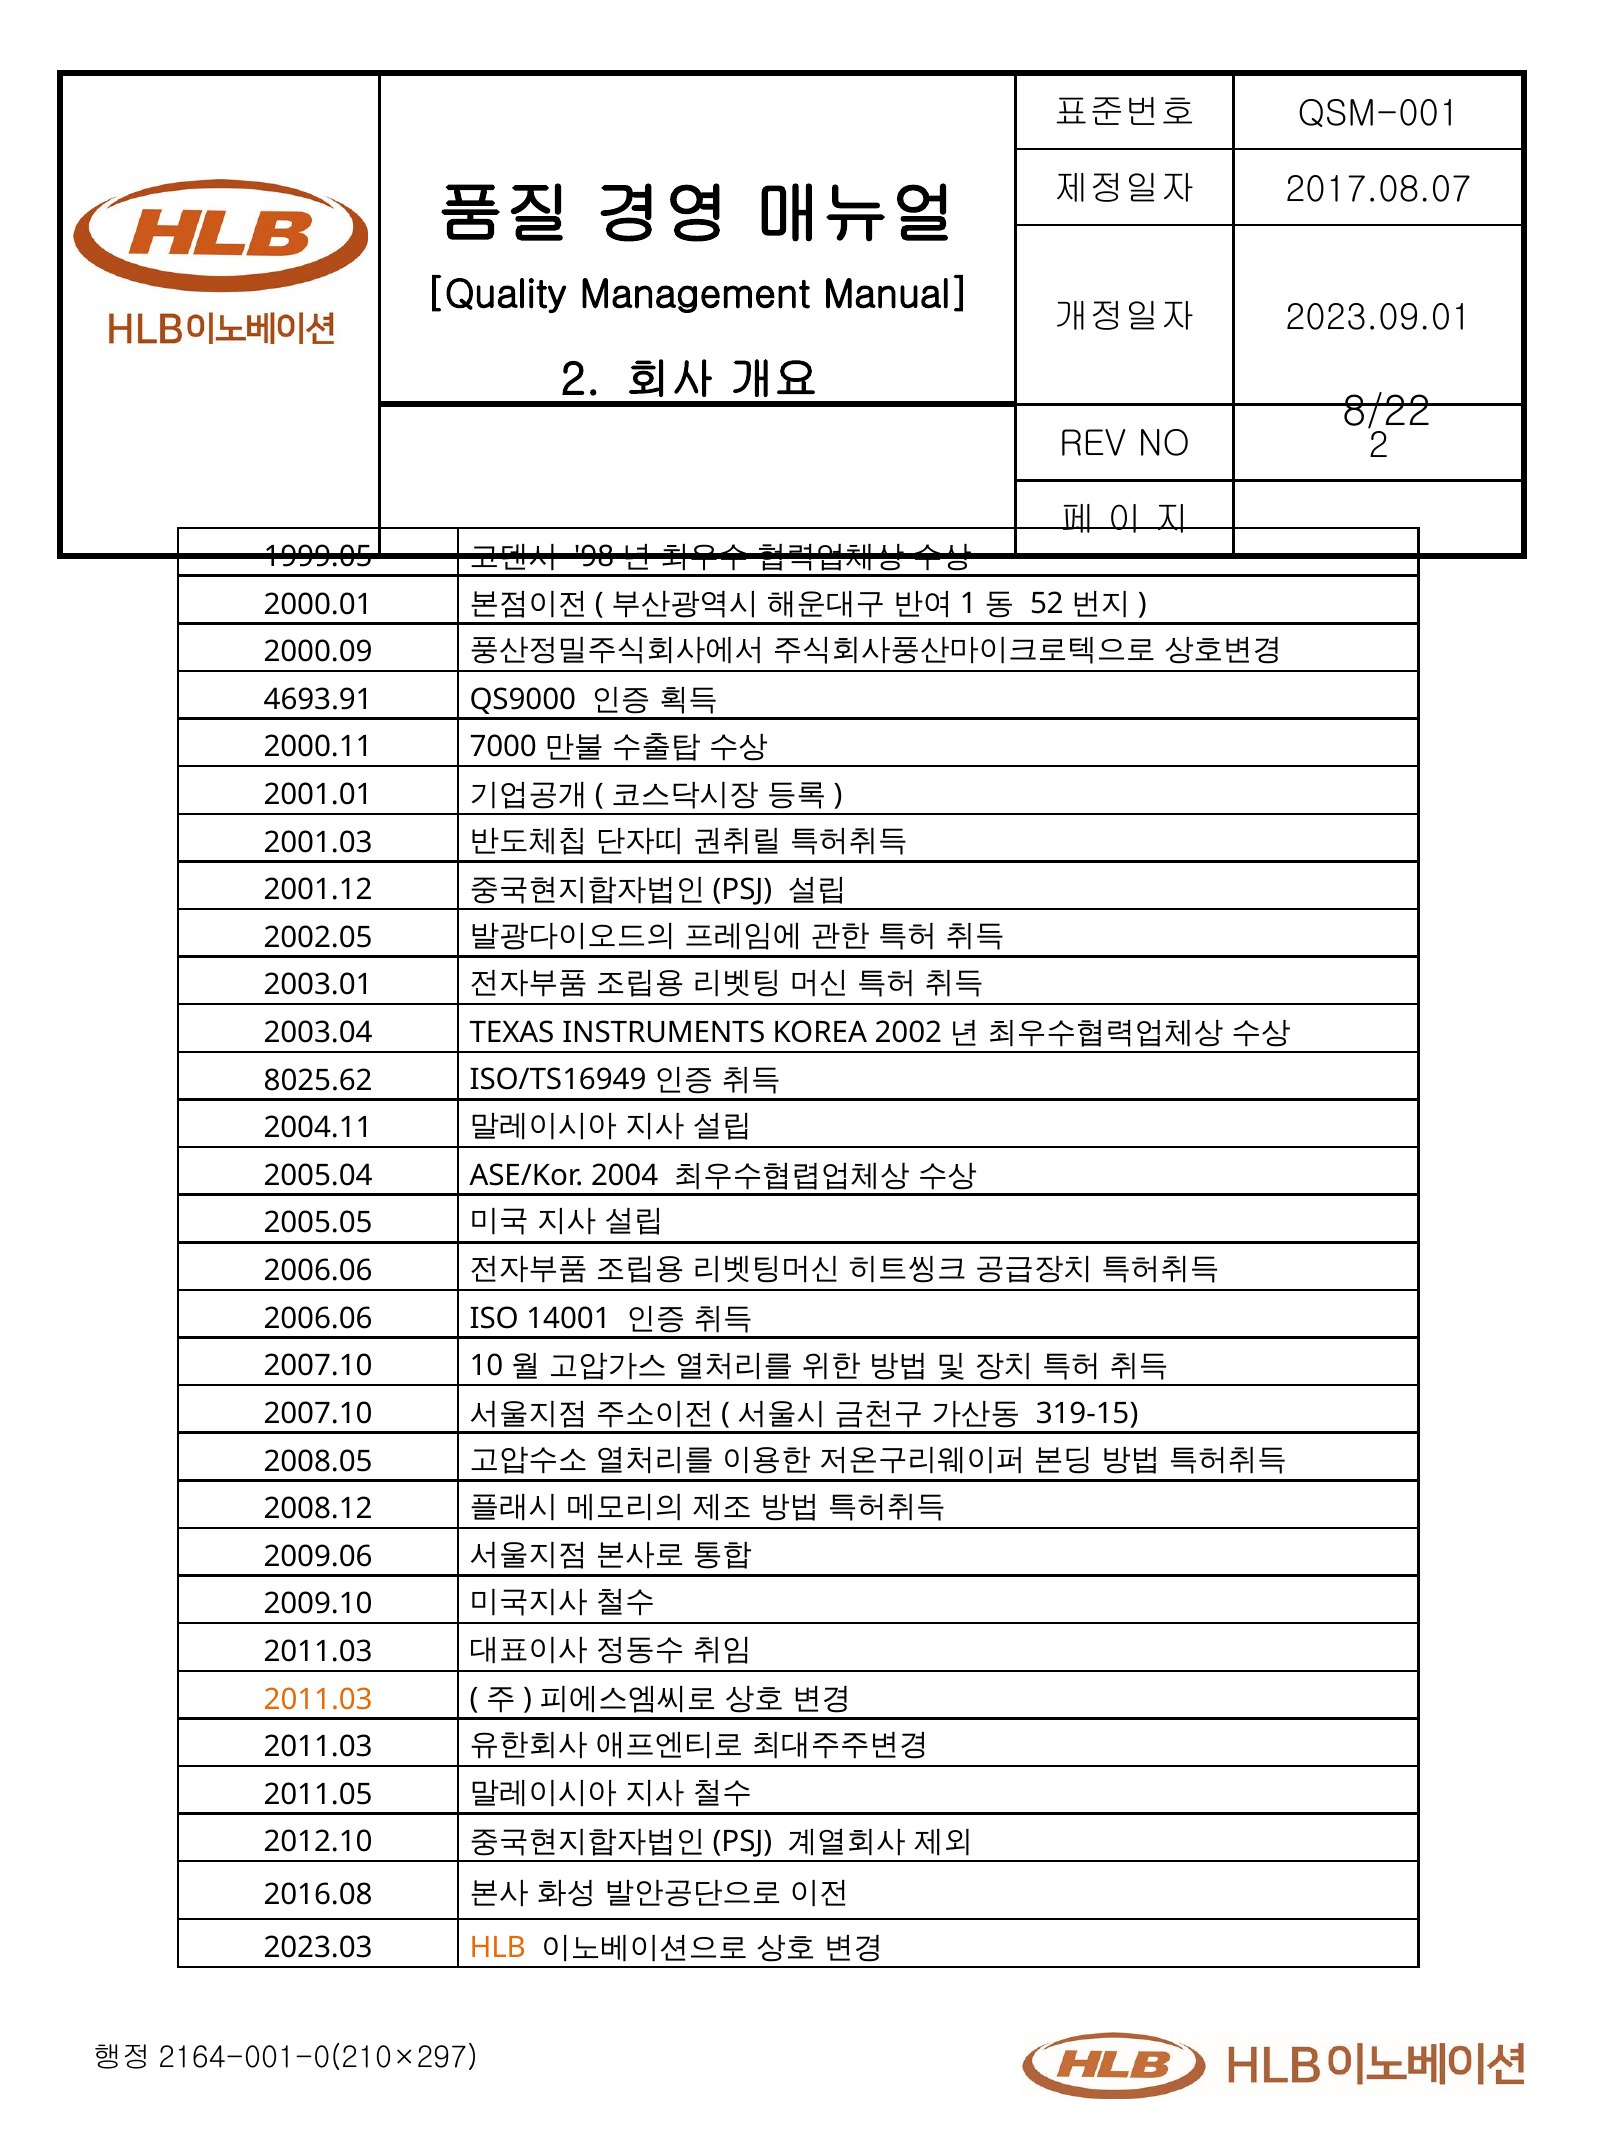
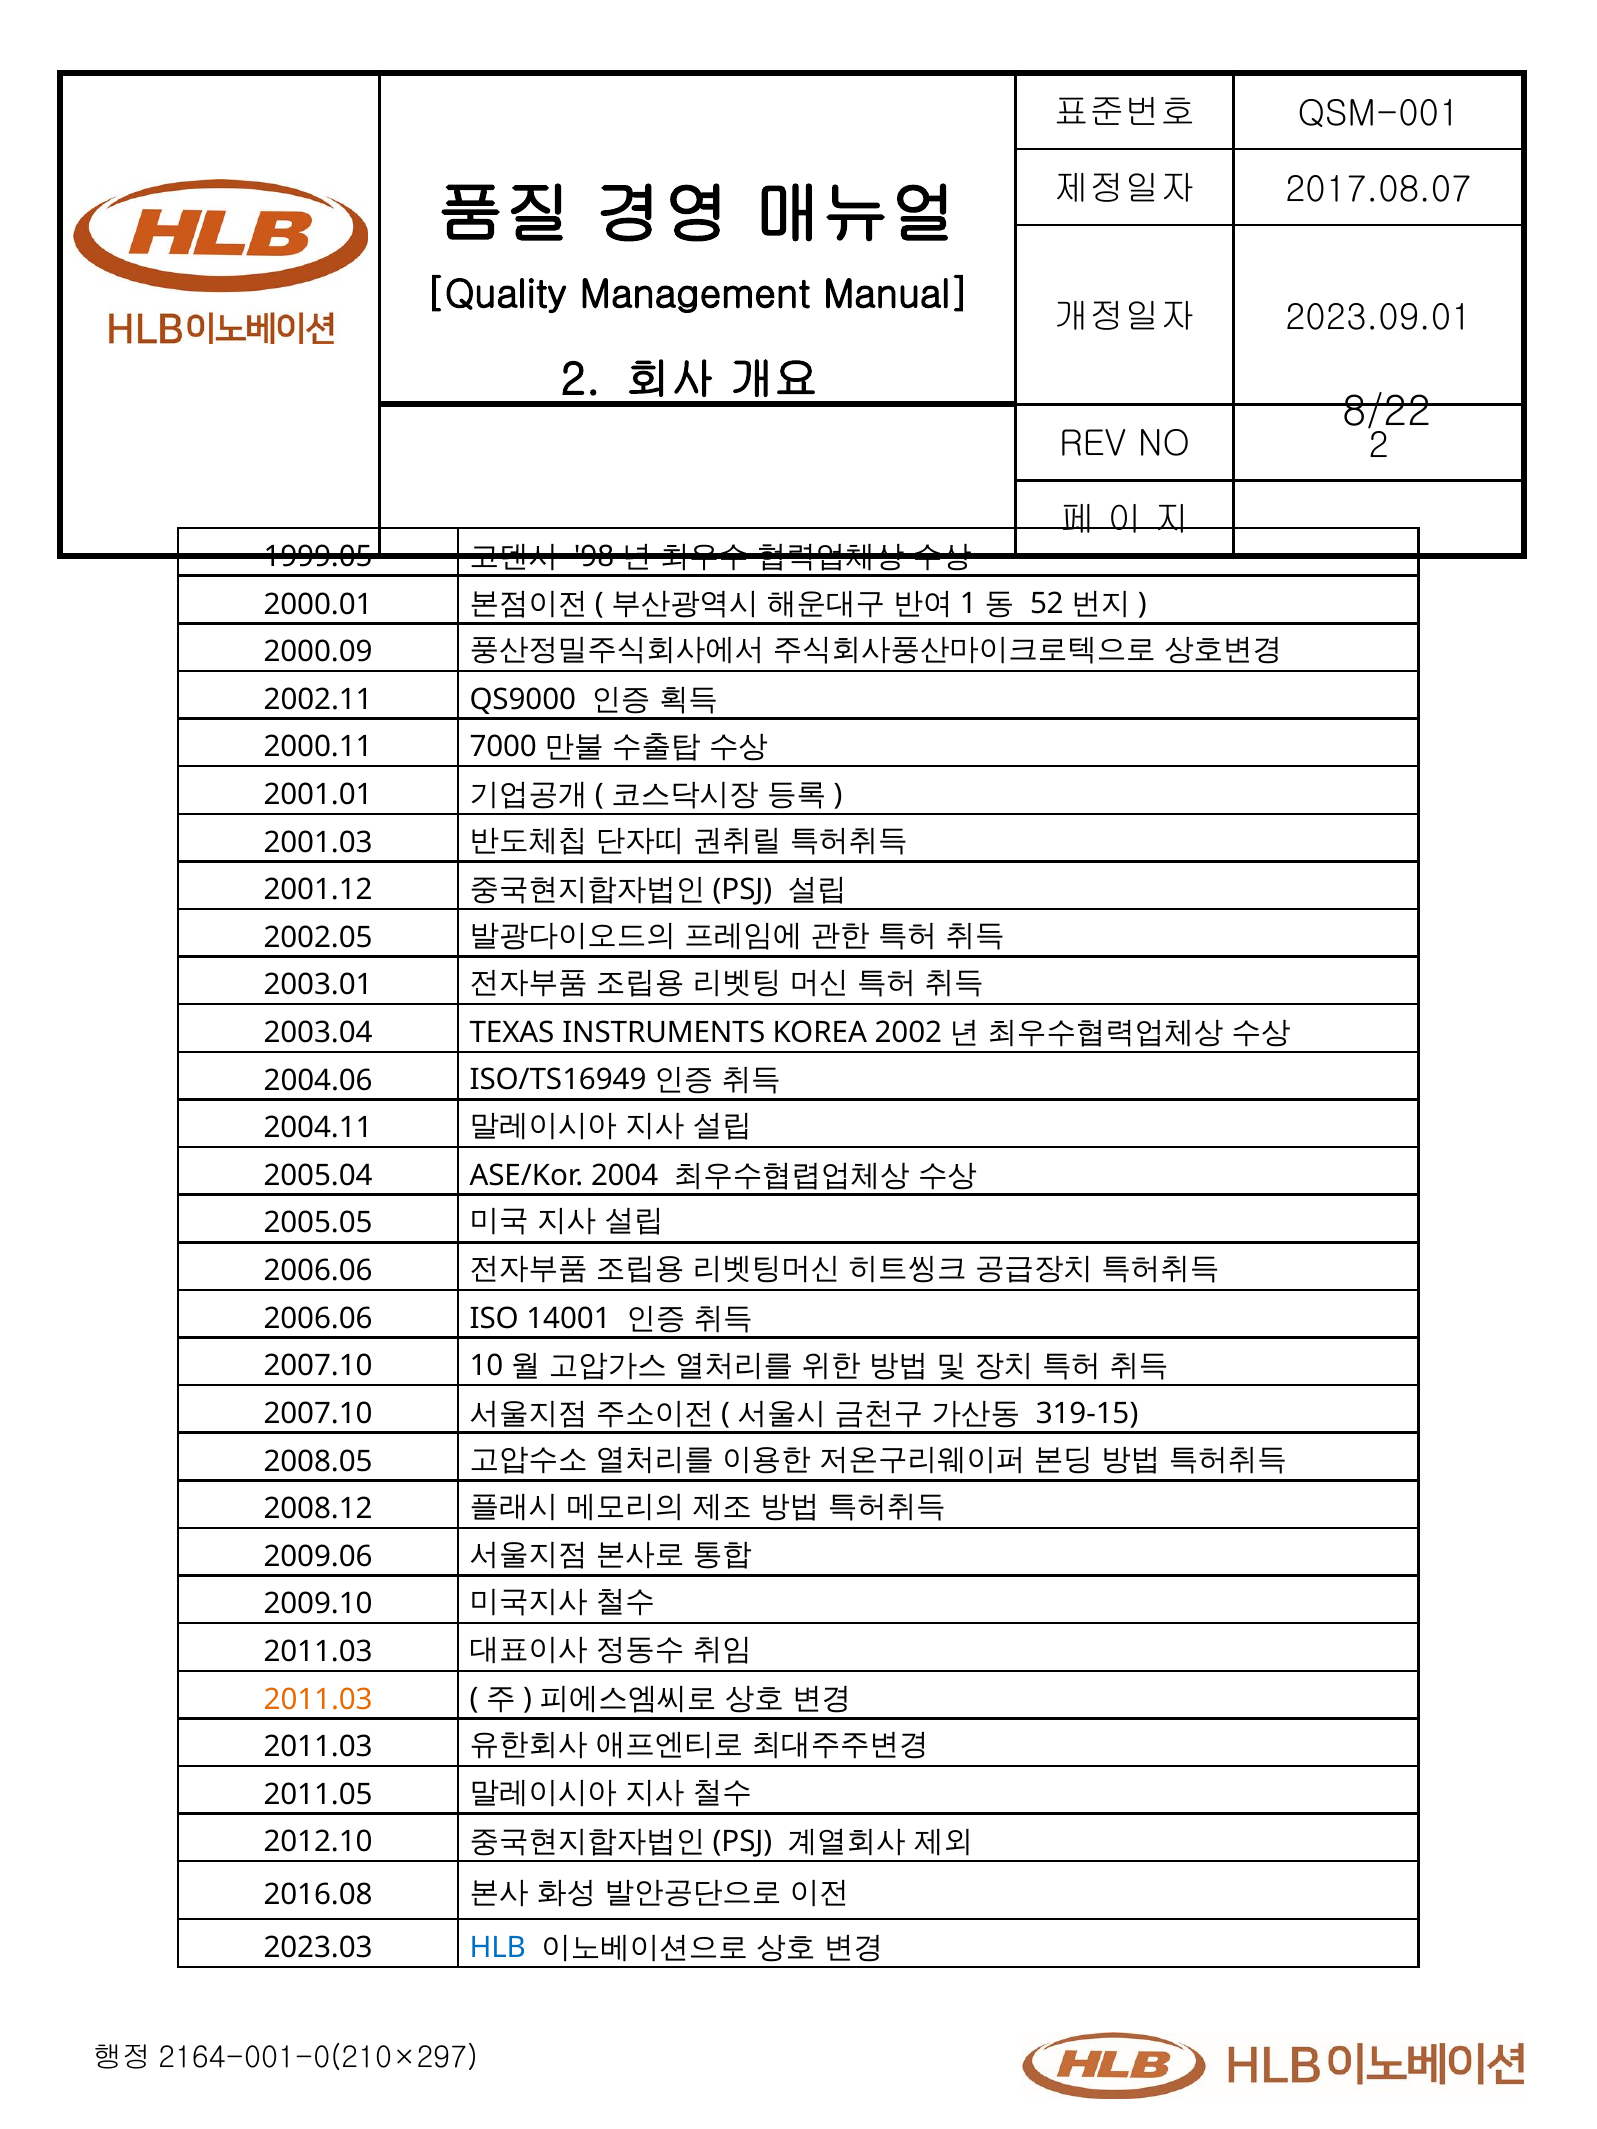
4693.91: 4693.91 -> 2002.11 (318, 700)
8025.62: 8025.62 -> 2004.06 (318, 1081)
HLB colour: orange -> blue (498, 1948)
